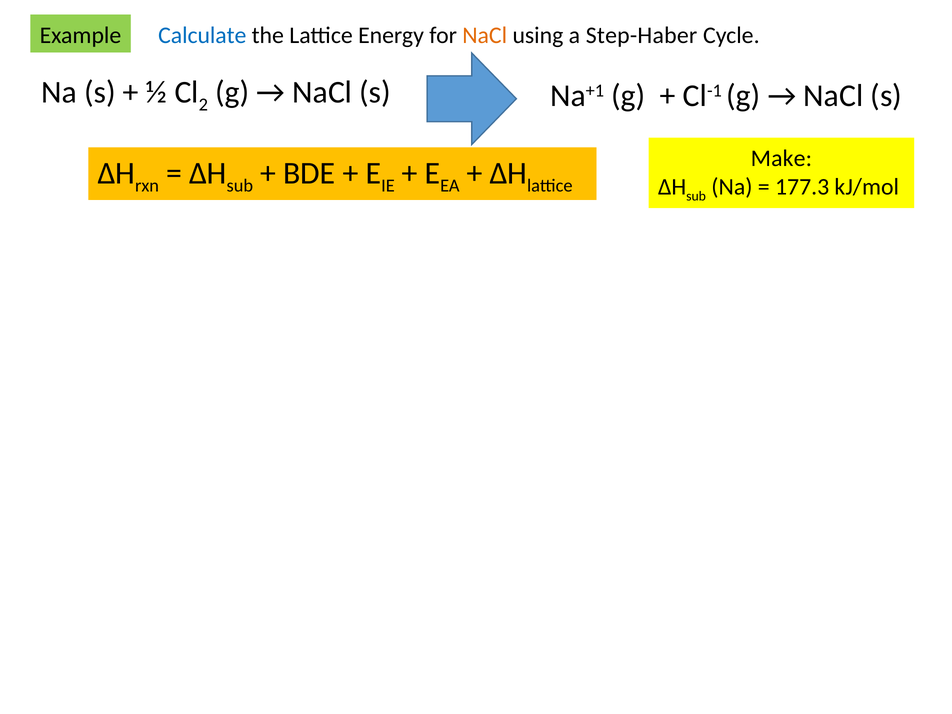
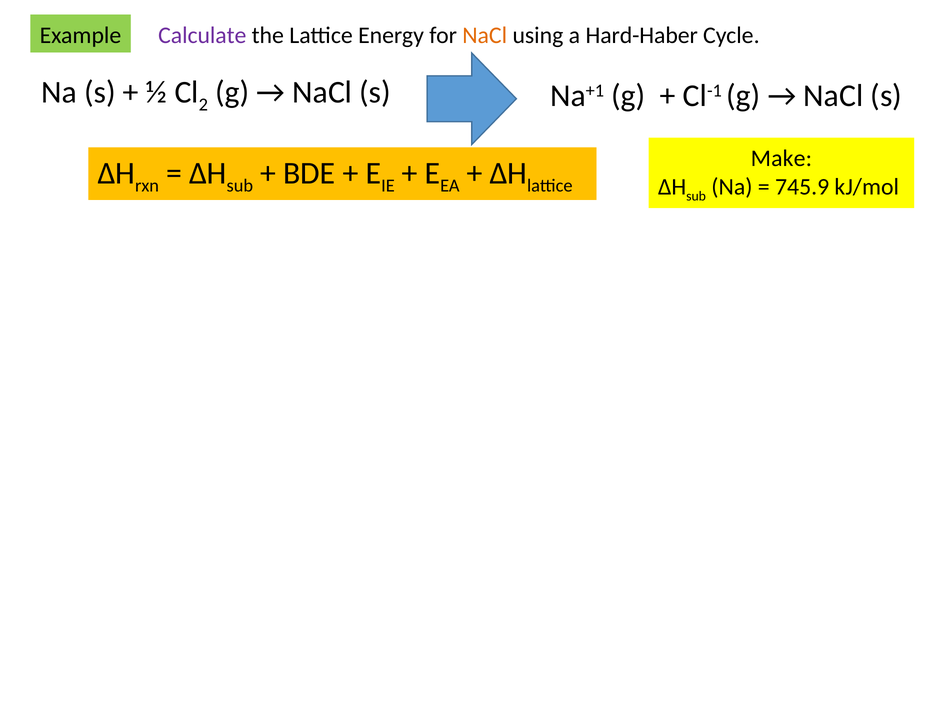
Calculate colour: blue -> purple (202, 35)
Step-Haber: Step-Haber -> Hard-Haber (642, 35)
177.3: 177.3 -> 745.9 (802, 187)
